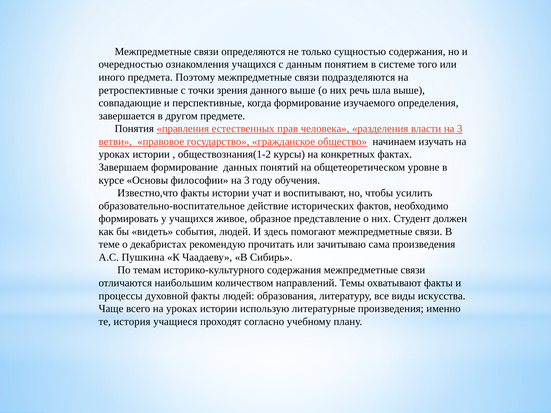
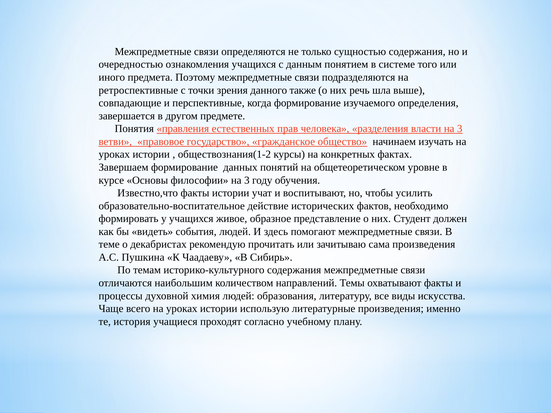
данного выше: выше -> также (303, 90)
духовной факты: факты -> химия (205, 296)
